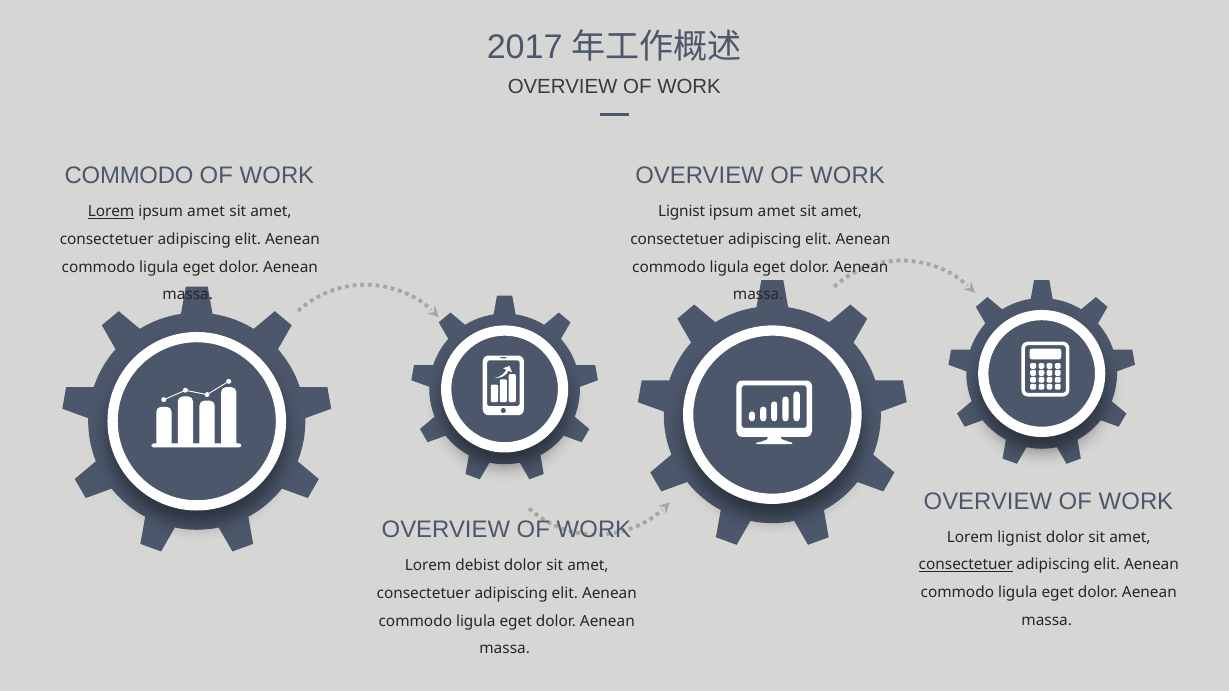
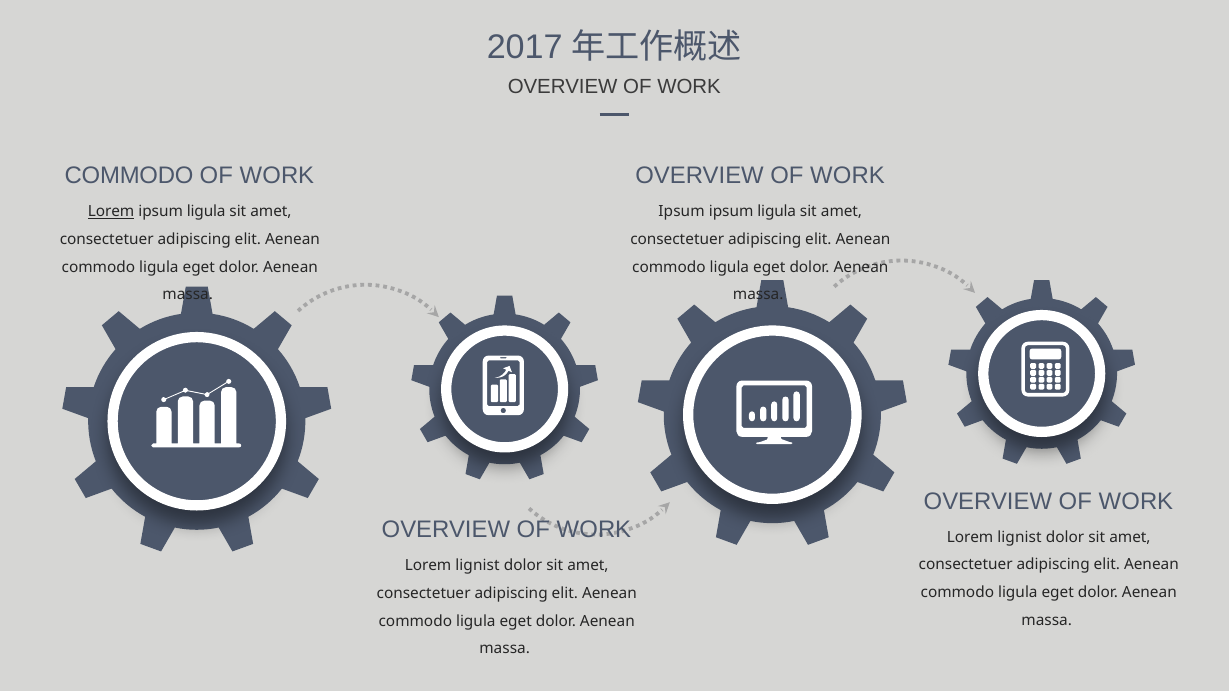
amet: amet -> ligula (206, 212)
Lignist: Lignist -> Ipsum (682, 212)
amet: amet -> ligula (777, 212)
consectetuer underline: present -> none (966, 565)
debist: debist -> lignist (478, 566)
